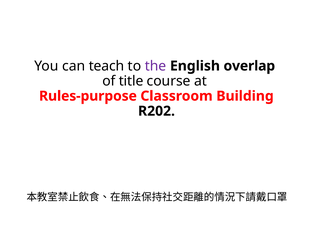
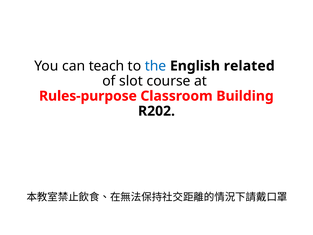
the colour: purple -> blue (156, 66)
overlap: overlap -> related (249, 66)
title: title -> slot (131, 81)
